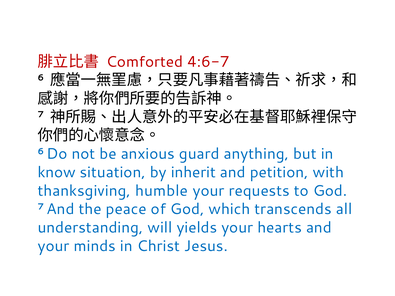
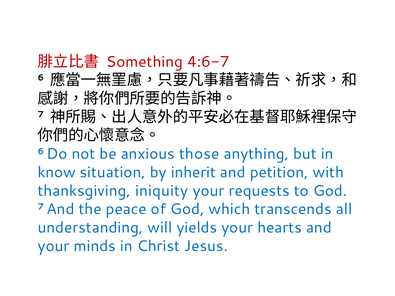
Comforted: Comforted -> Something (145, 62)
guard: guard -> those (199, 154)
humble: humble -> iniquity (162, 191)
